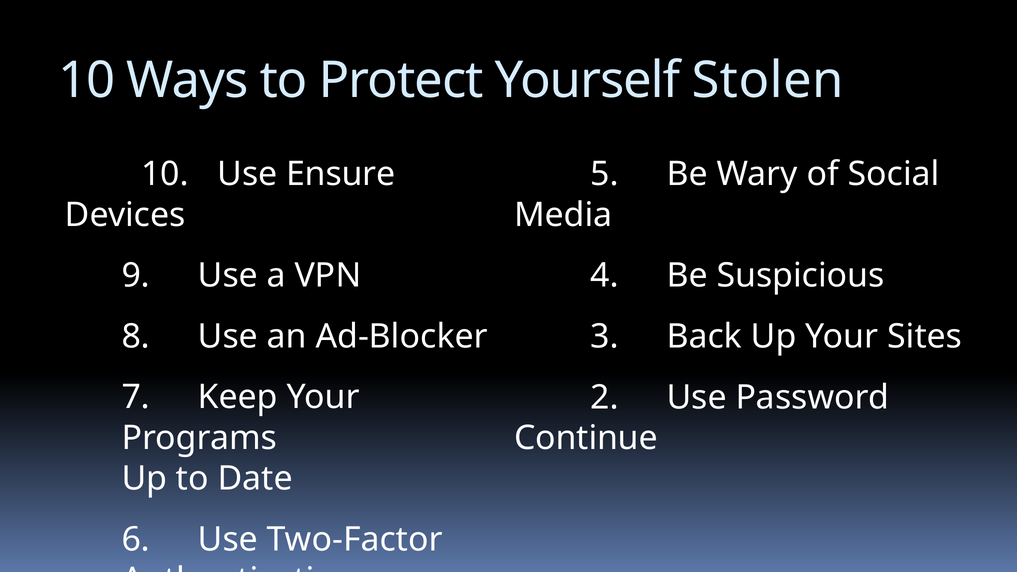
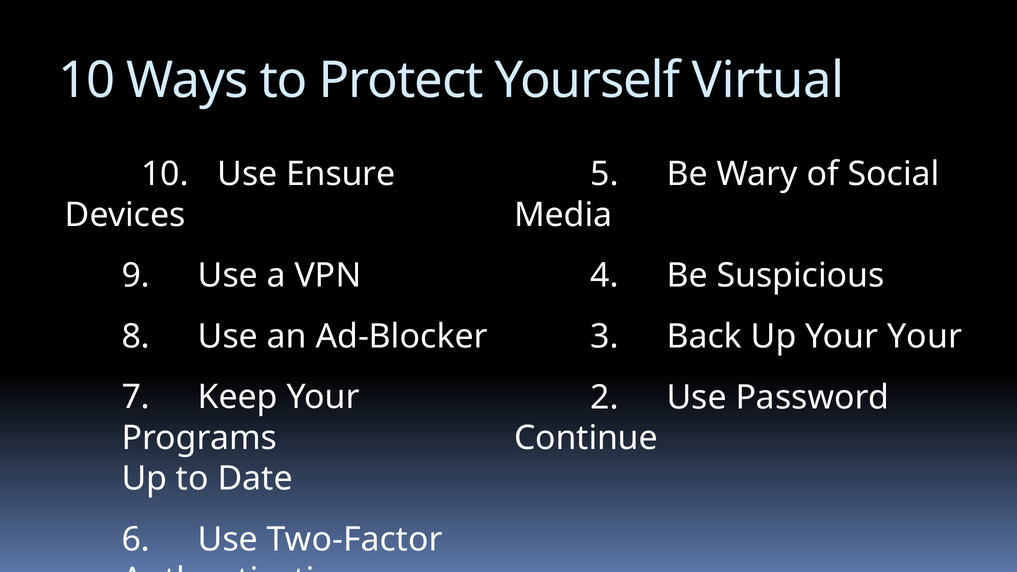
Stolen: Stolen -> Virtual (768, 81)
Your Sites: Sites -> Your (925, 337)
